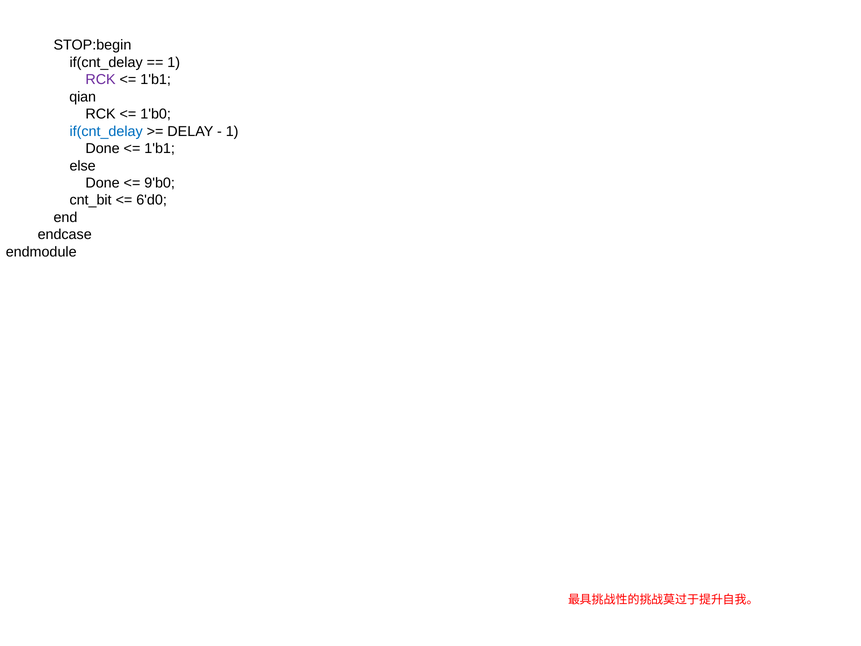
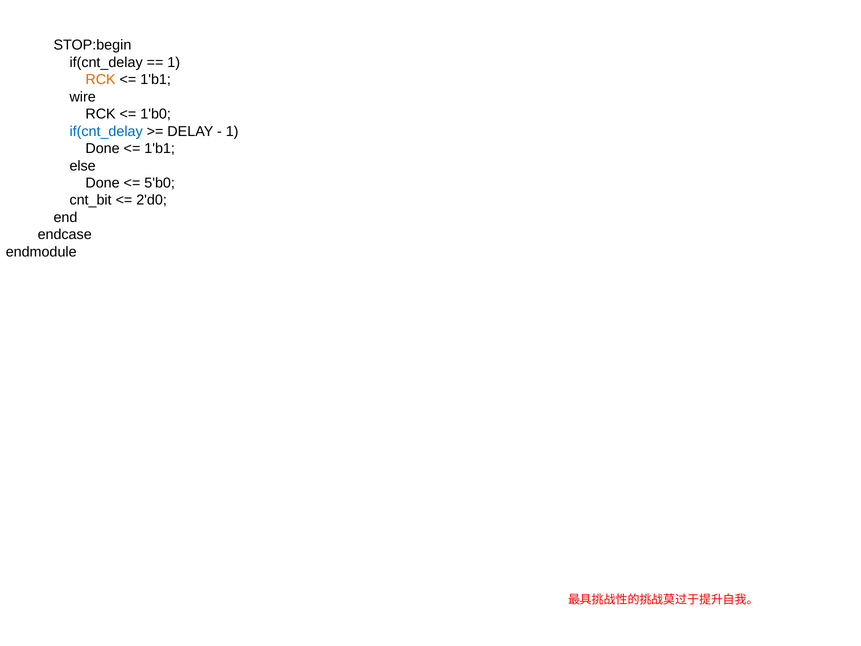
RCK colour: purple -> orange (101, 80)
qian: qian -> wire (83, 97)
9'b0: 9'b0 -> 5'b0 (160, 183)
6'd0: 6'd0 -> 2'd0 (152, 200)
